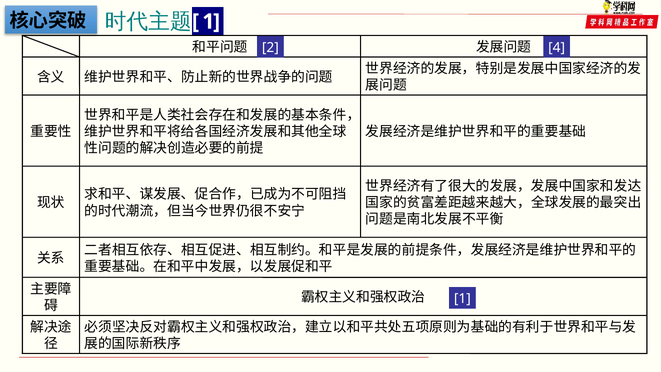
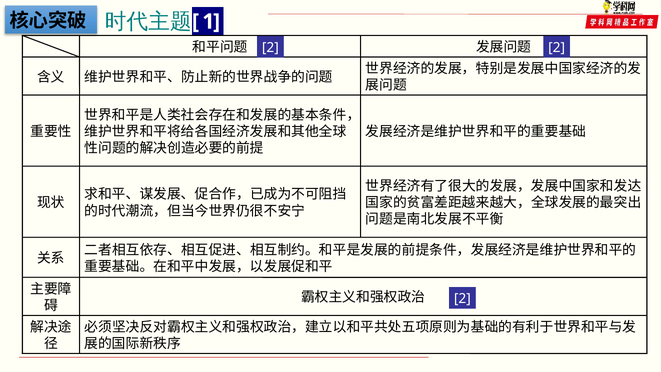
2 4: 4 -> 2 (557, 48)
1: 1 -> 2 (462, 299)
